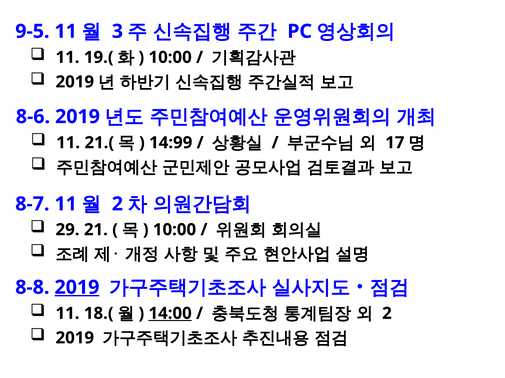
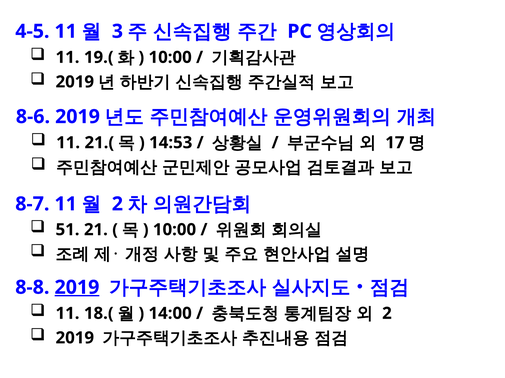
9-5: 9-5 -> 4-5 (32, 31)
14:99: 14:99 -> 14:53 (171, 143)
29: 29 -> 51 (68, 230)
14:00 underline: present -> none (170, 314)
